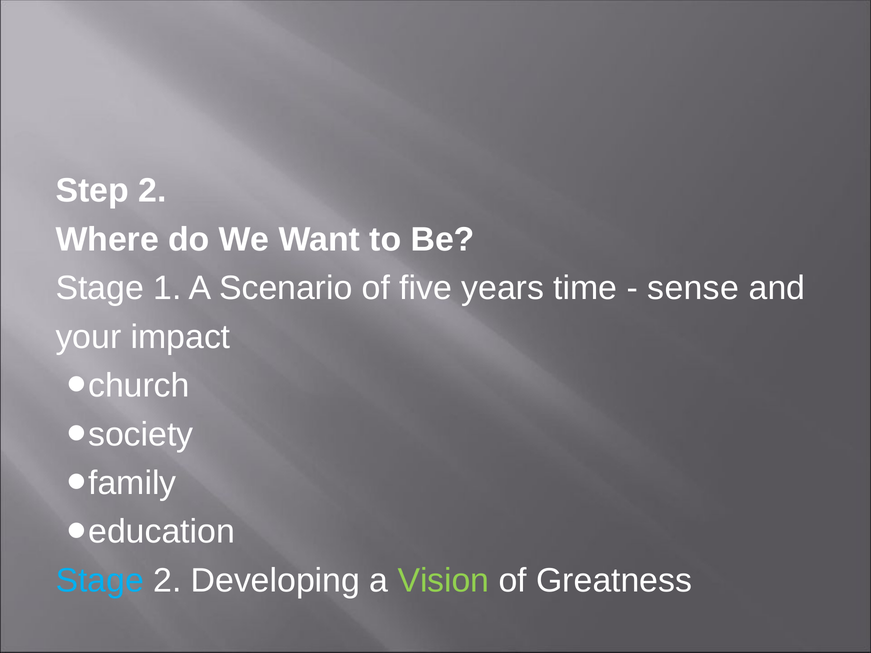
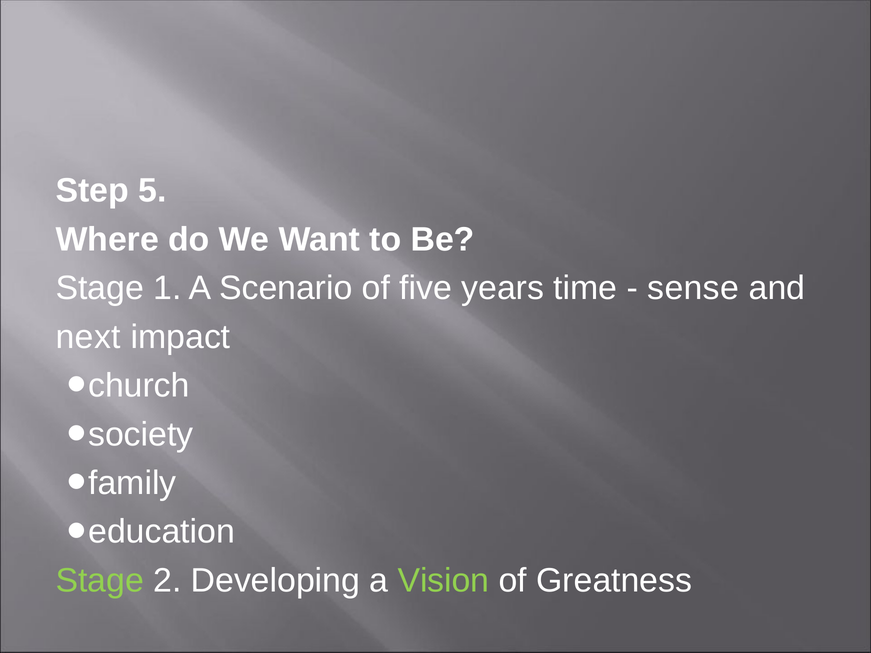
Step 2: 2 -> 5 (152, 191)
your: your -> next (88, 337)
Stage colour: light blue -> light green (100, 581)
